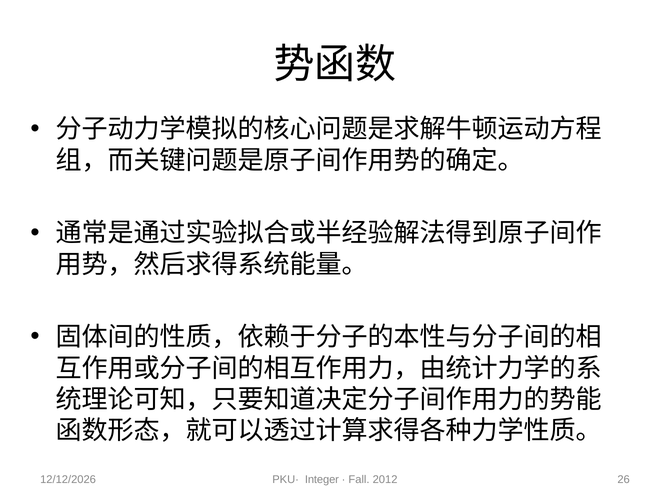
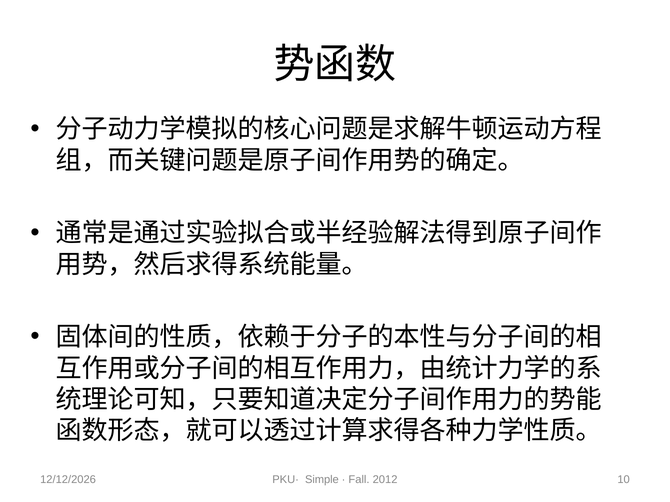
Integer: Integer -> Simple (322, 480)
26: 26 -> 10 (624, 480)
